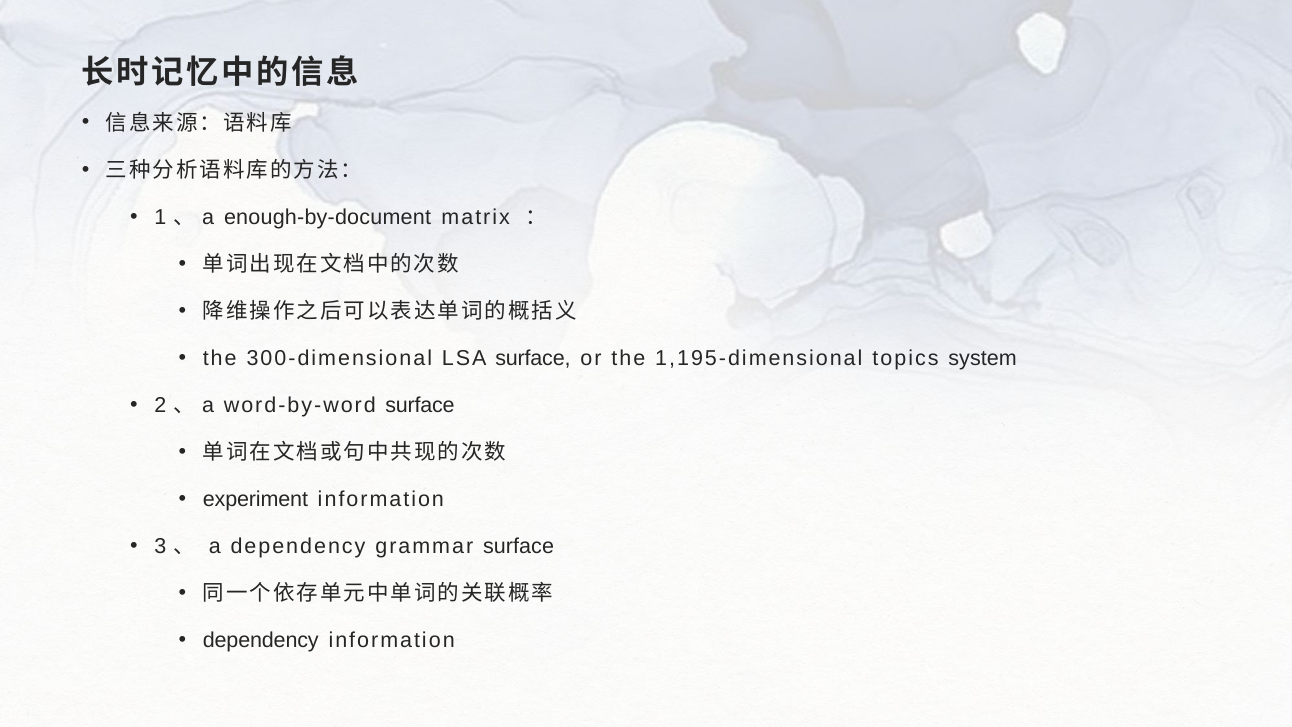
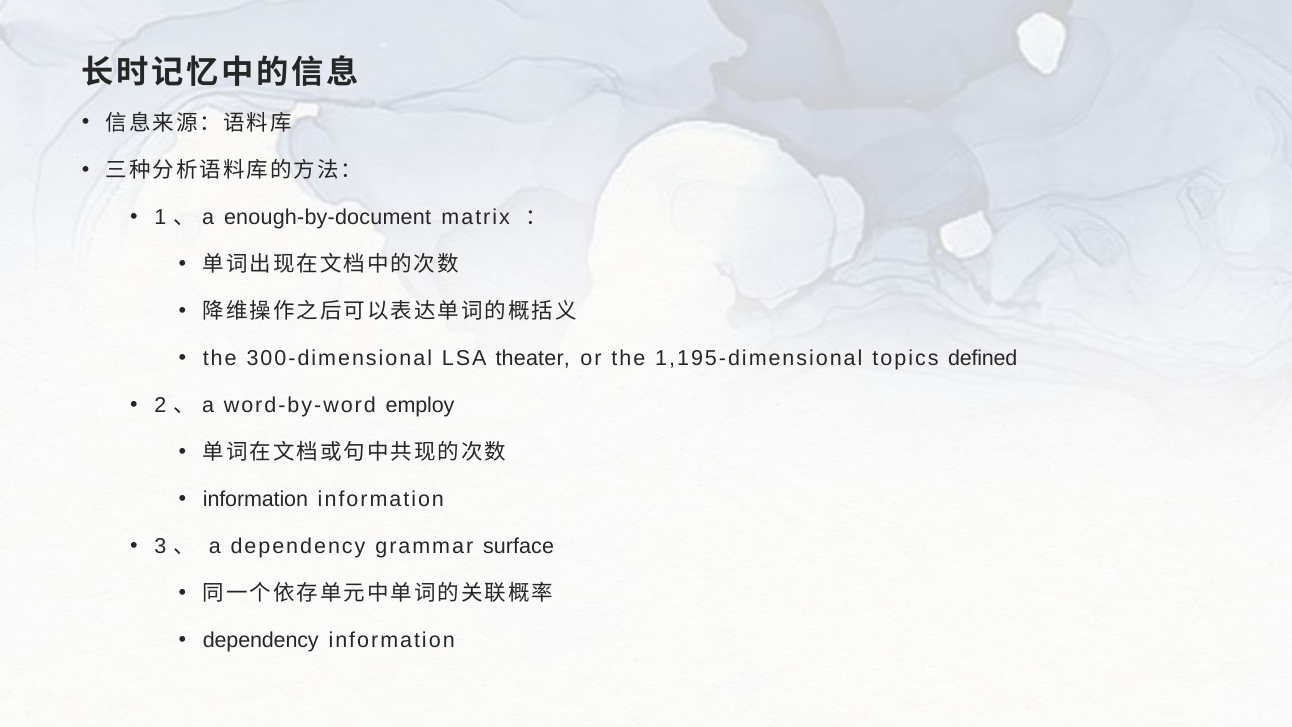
LSA surface: surface -> theater (533, 358)
system: system -> defined (983, 358)
word-by-word surface: surface -> employ (420, 405)
experiment: experiment -> information (255, 499)
